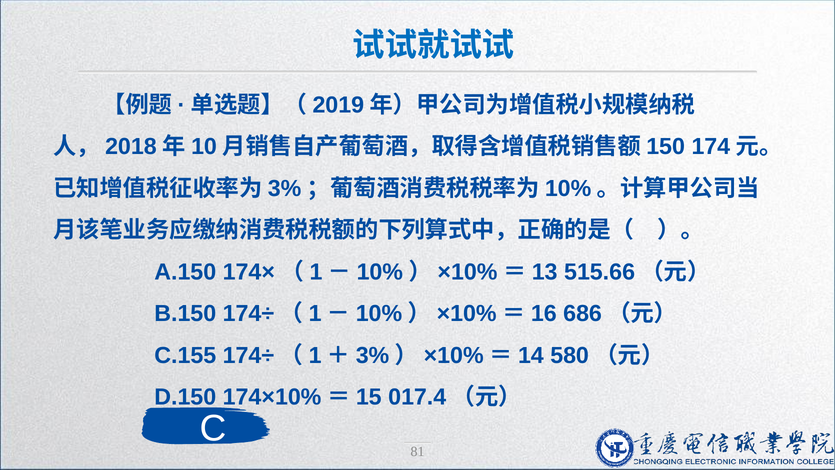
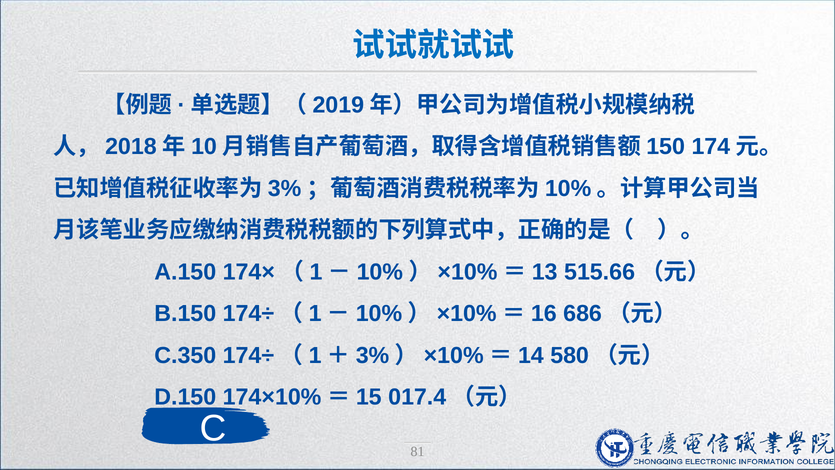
C.155: C.155 -> C.350 (185, 355)
